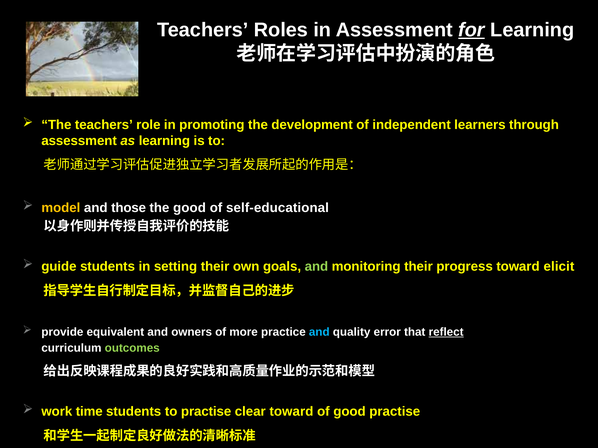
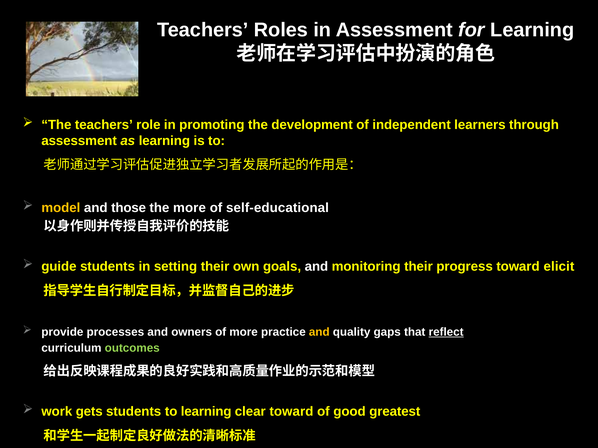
for underline: present -> none (472, 30)
the good: good -> more (190, 208)
and colour: light green -> white (316, 267)
equivalent: equivalent -> processes (115, 332)
and colour: light blue -> yellow (319, 332)
error: error -> gaps (387, 332)
time: time -> gets (89, 412)
to practise: practise -> learning (206, 412)
good practise: practise -> greatest (395, 412)
